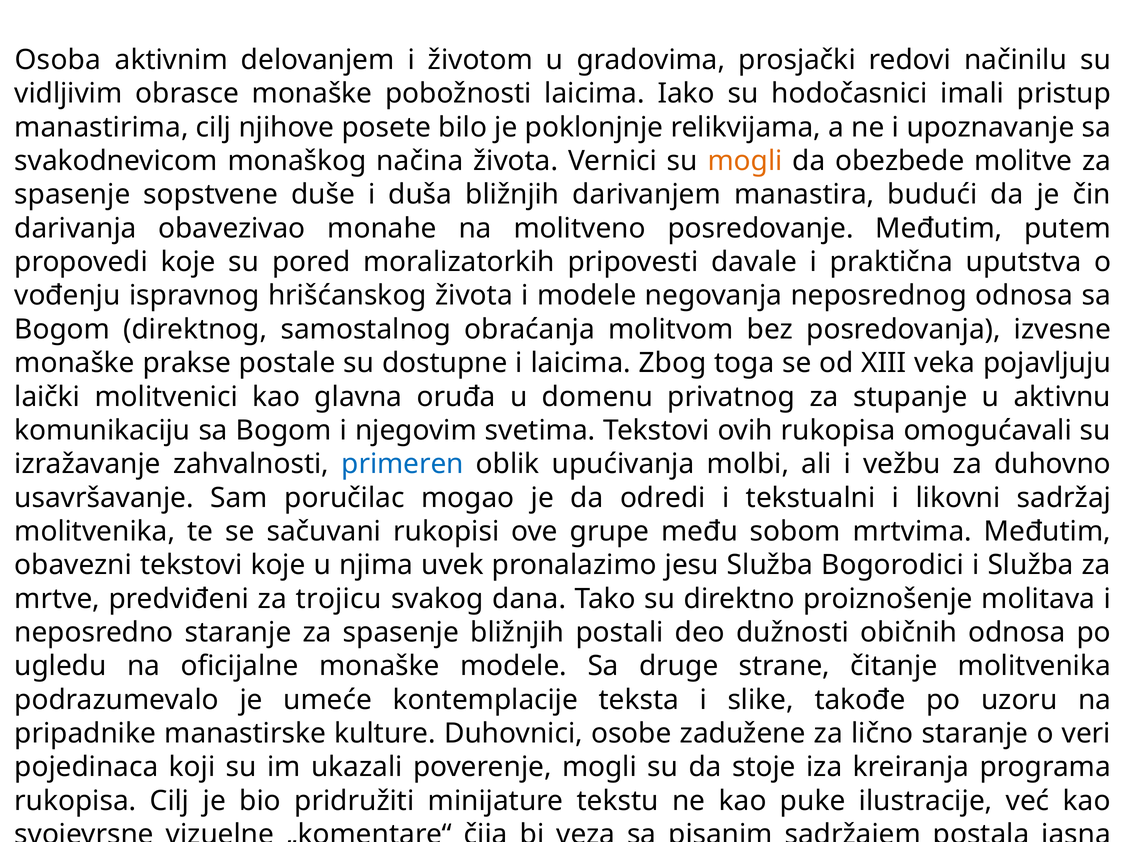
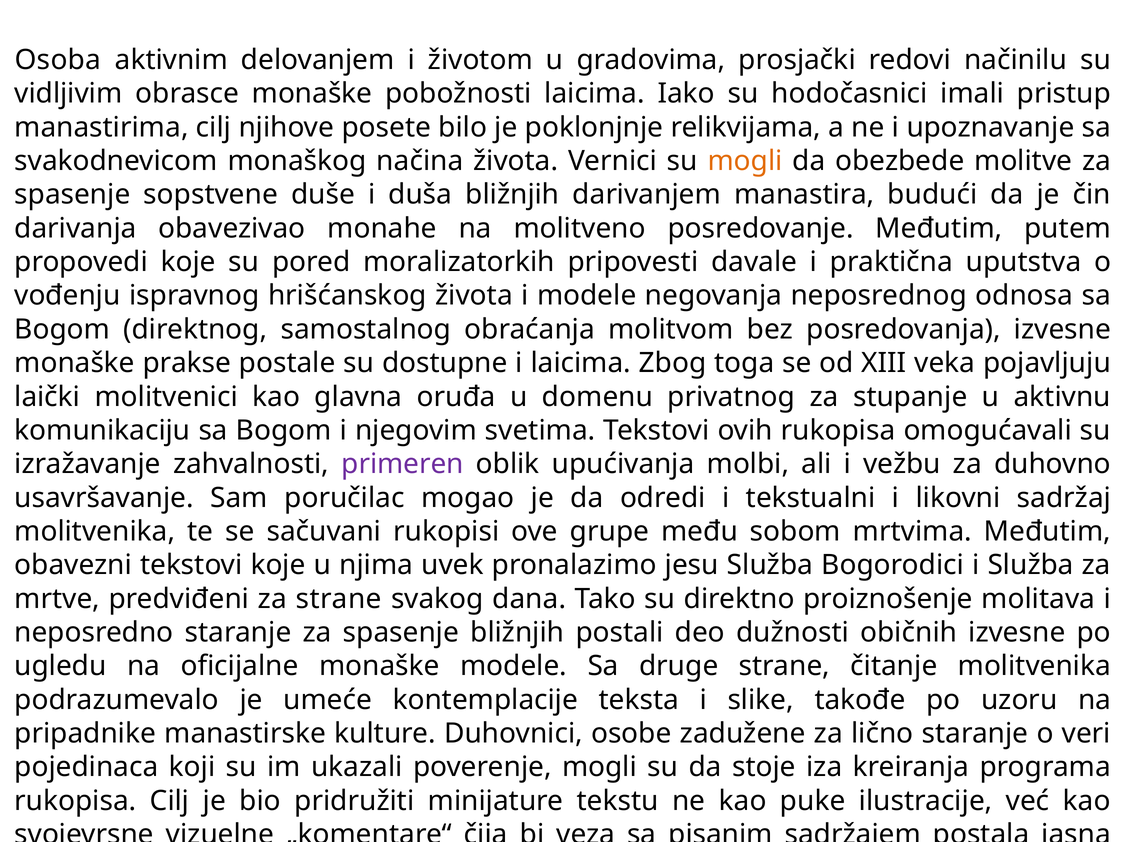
primeren colour: blue -> purple (403, 464)
za trojicu: trojicu -> strane (339, 599)
običnih odnosa: odnosa -> izvesne (1017, 633)
